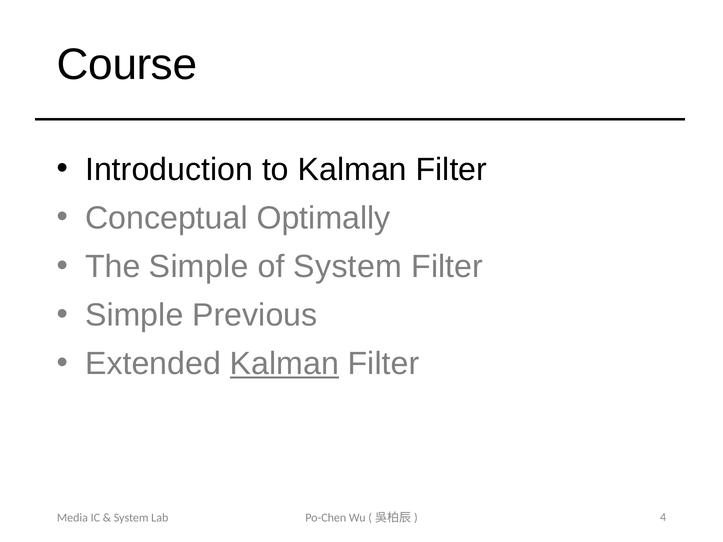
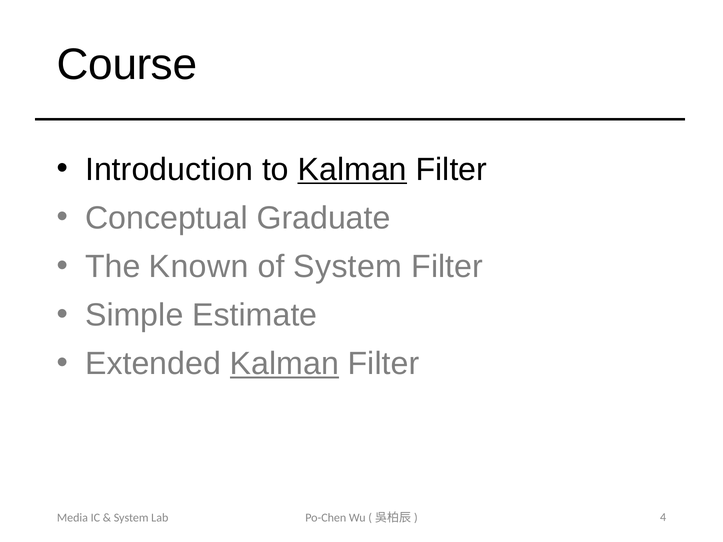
Kalman underline: none -> present (352, 169)
Optimally: Optimally -> Graduate (324, 218)
The Simple: Simple -> Known (199, 267)
Previous: Previous -> Estimate (255, 315)
